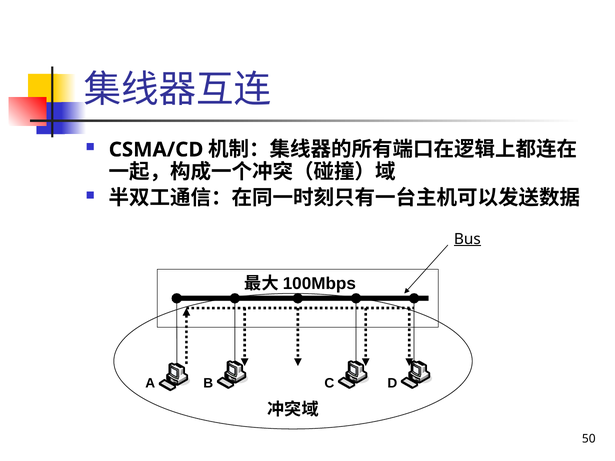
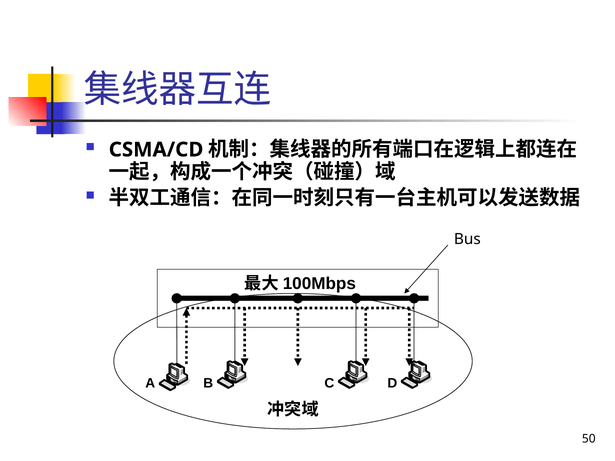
Bus underline: present -> none (467, 239)
